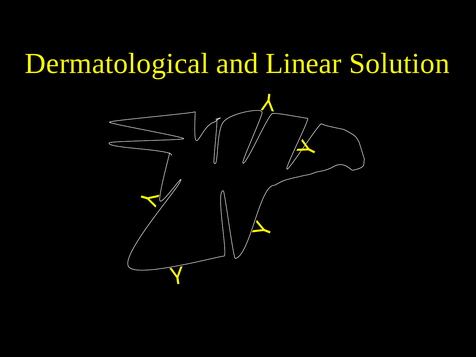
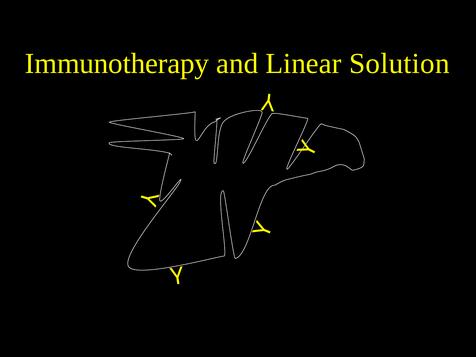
Dermatological: Dermatological -> Immunotherapy (117, 64)
